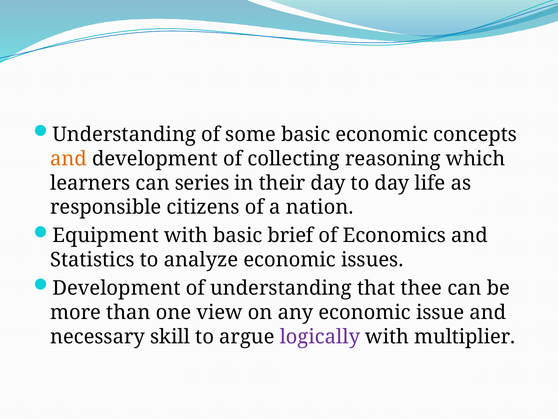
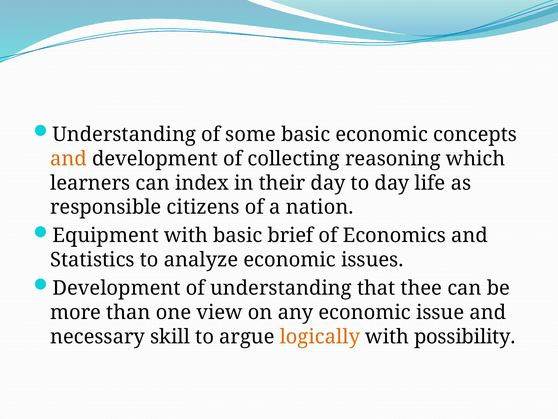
series: series -> index (202, 183)
logically colour: purple -> orange (320, 336)
multiplier: multiplier -> possibility (465, 336)
